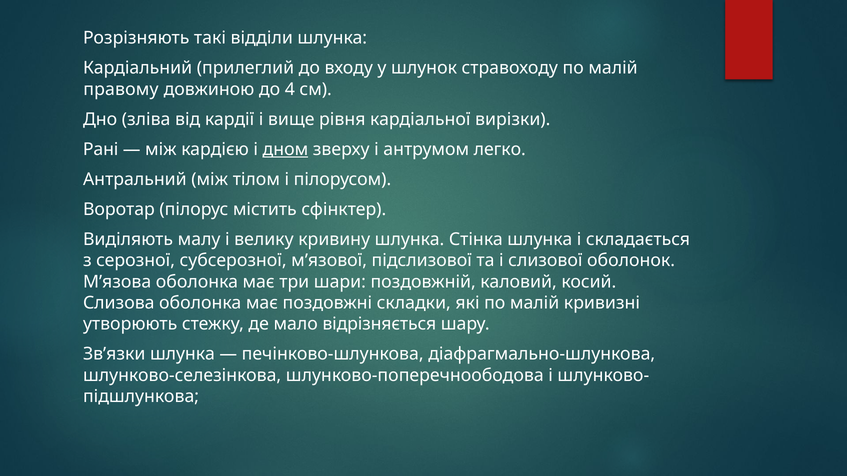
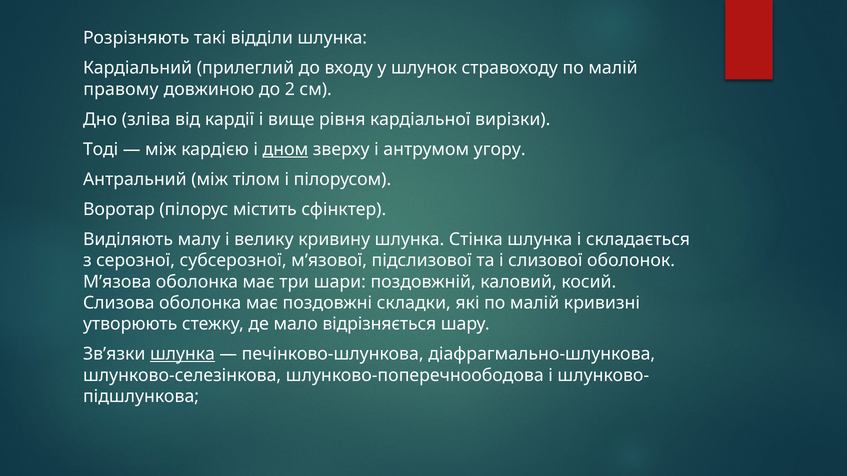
4: 4 -> 2 (290, 89)
Рані: Рані -> Тоді (101, 149)
легко: легко -> угору (500, 149)
шлунка underline: none -> present (182, 354)
